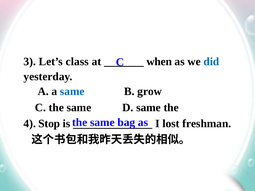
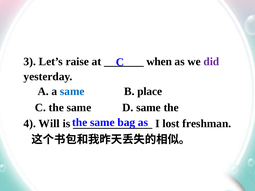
class: class -> raise (77, 62)
did colour: blue -> purple (211, 62)
grow: grow -> place (150, 92)
Stop: Stop -> Will (49, 124)
